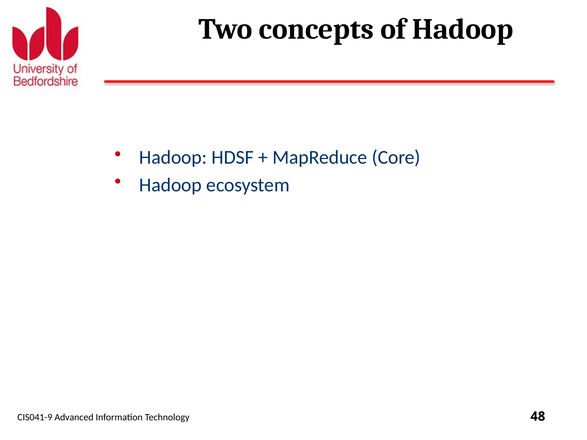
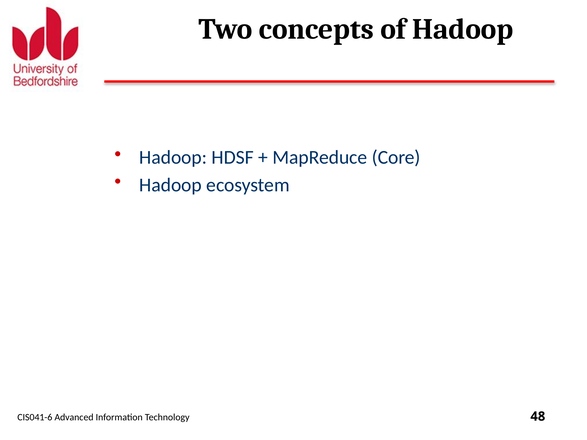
CIS041-9: CIS041-9 -> CIS041-6 (35, 417)
